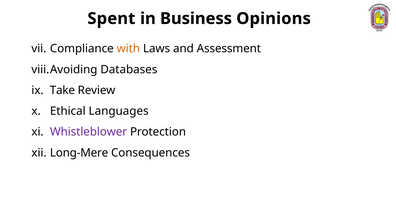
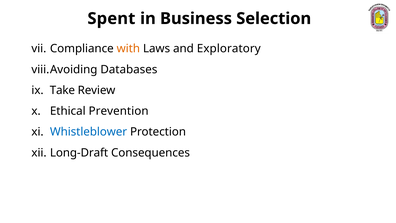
Opinions: Opinions -> Selection (274, 19)
Assessment: Assessment -> Exploratory (229, 49)
Languages: Languages -> Prevention (119, 111)
Whistleblower colour: purple -> blue (89, 132)
Long-Mere: Long-Mere -> Long-Draft (79, 153)
